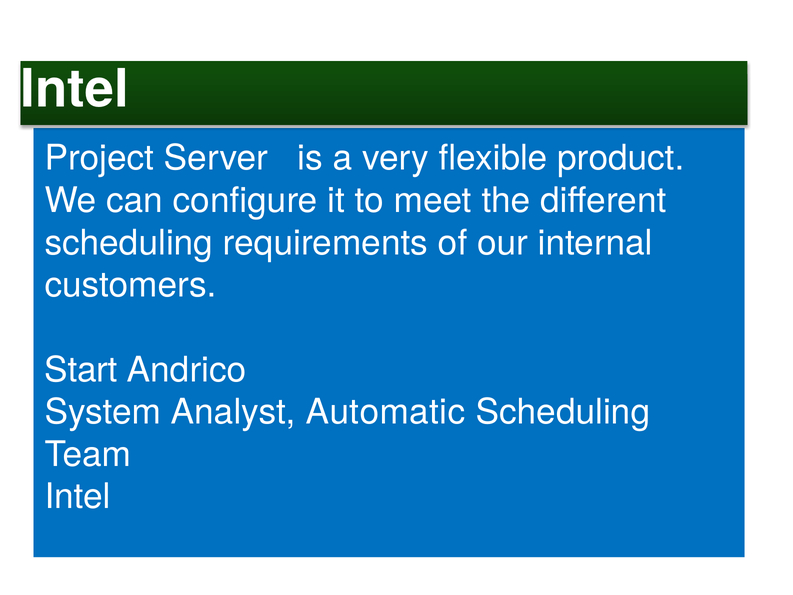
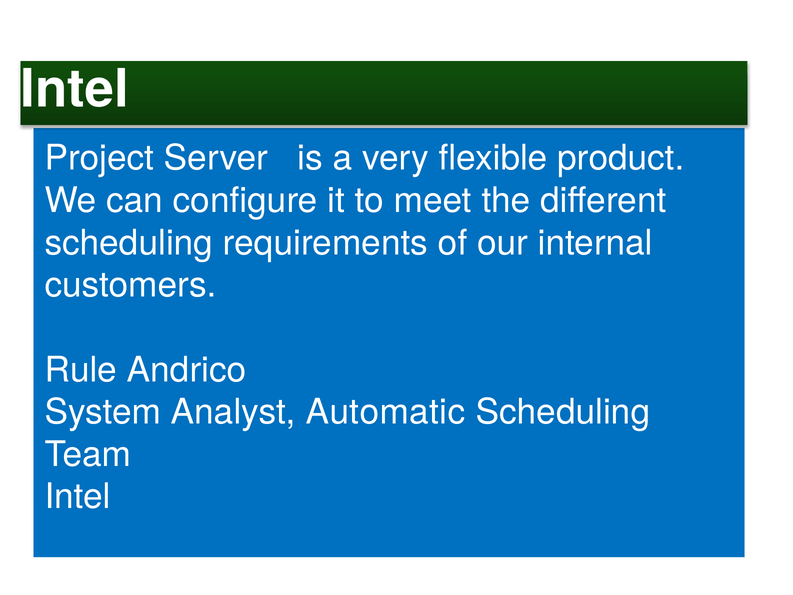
Start: Start -> Rule (81, 370)
